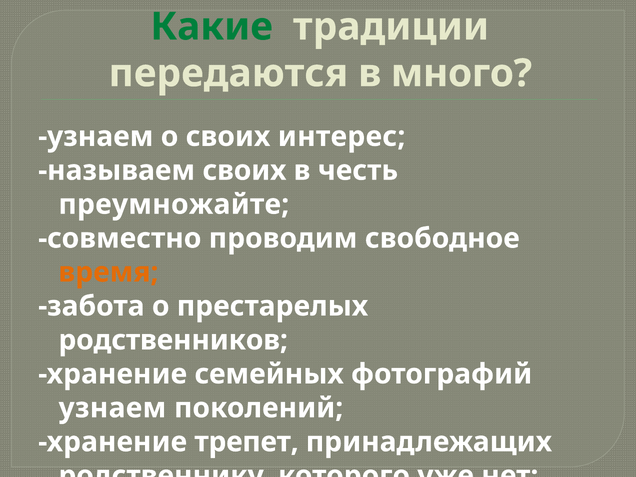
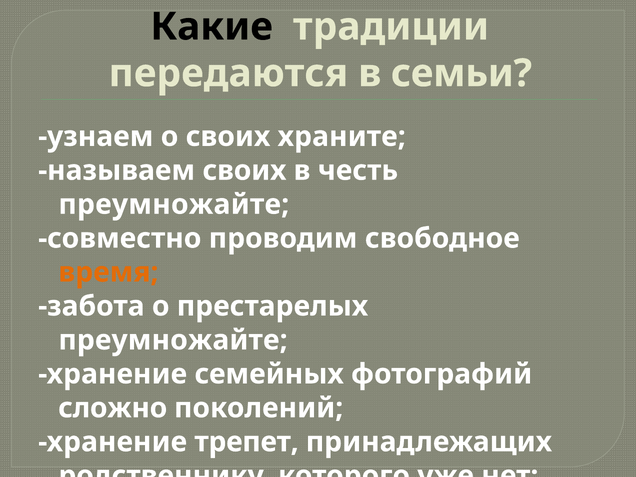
Какие colour: green -> black (212, 27)
много: много -> семьи (461, 73)
интерес: интерес -> храните (342, 137)
родственников: родственников -> преумножайте (173, 340)
узнаем: узнаем -> сложно (113, 408)
